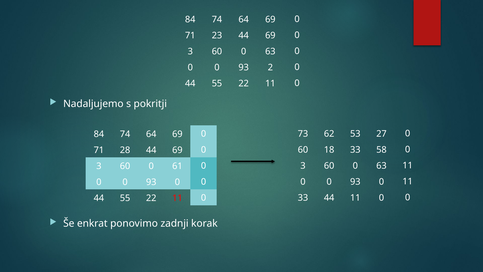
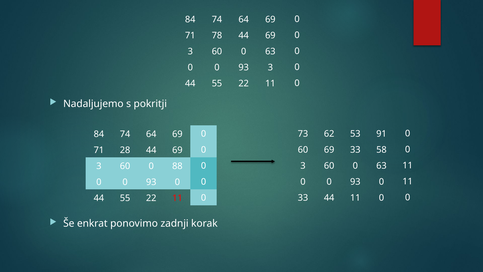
23: 23 -> 78 (217, 36)
93 2: 2 -> 3 (270, 68)
27: 27 -> 91 (381, 134)
60 18: 18 -> 69 (329, 150)
61: 61 -> 88 (177, 166)
